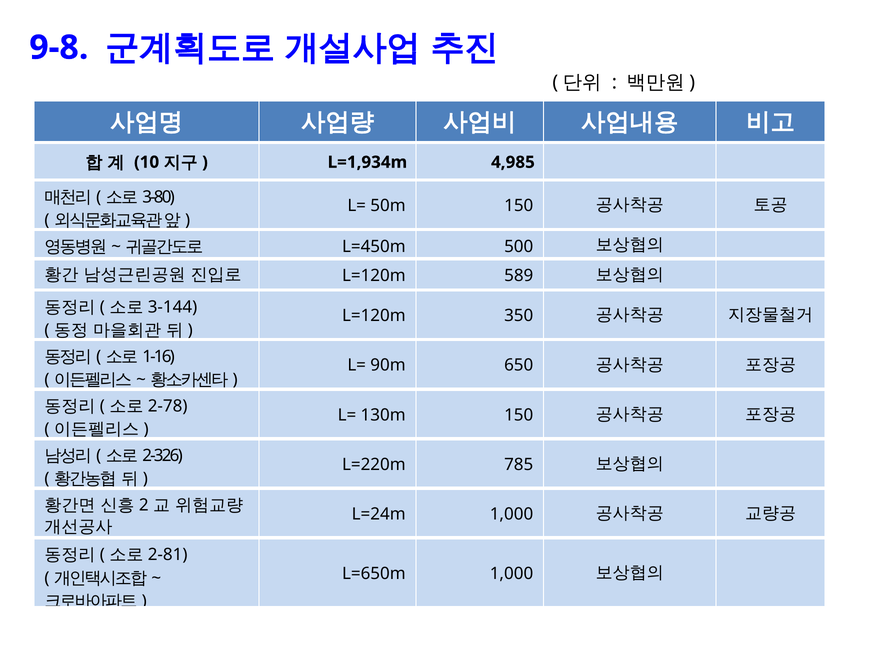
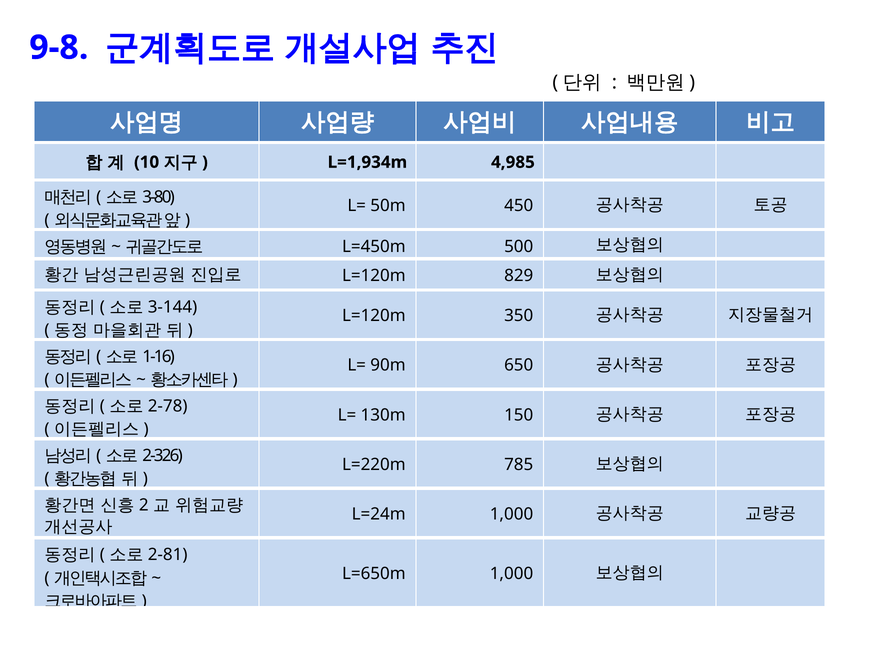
50m 150: 150 -> 450 (519, 206)
589: 589 -> 829 (519, 276)
